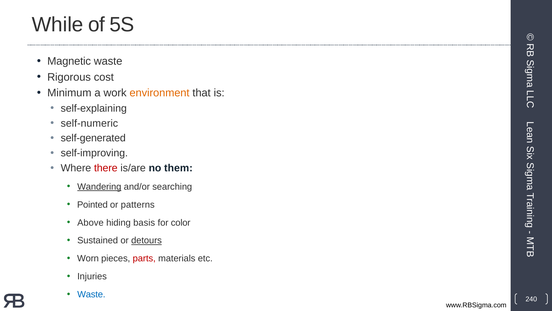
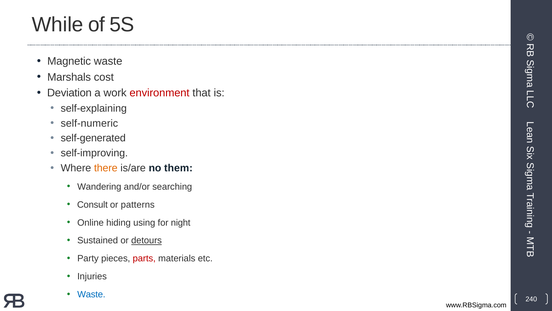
Rigorous: Rigorous -> Marshals (69, 77)
Minimum: Minimum -> Deviation (69, 93)
environment colour: orange -> red (160, 93)
there colour: red -> orange (106, 168)
Wandering underline: present -> none (99, 186)
Pointed: Pointed -> Consult (92, 204)
Above: Above -> Online (91, 222)
basis: basis -> using (144, 222)
color: color -> night (181, 222)
Worn: Worn -> Party (88, 258)
